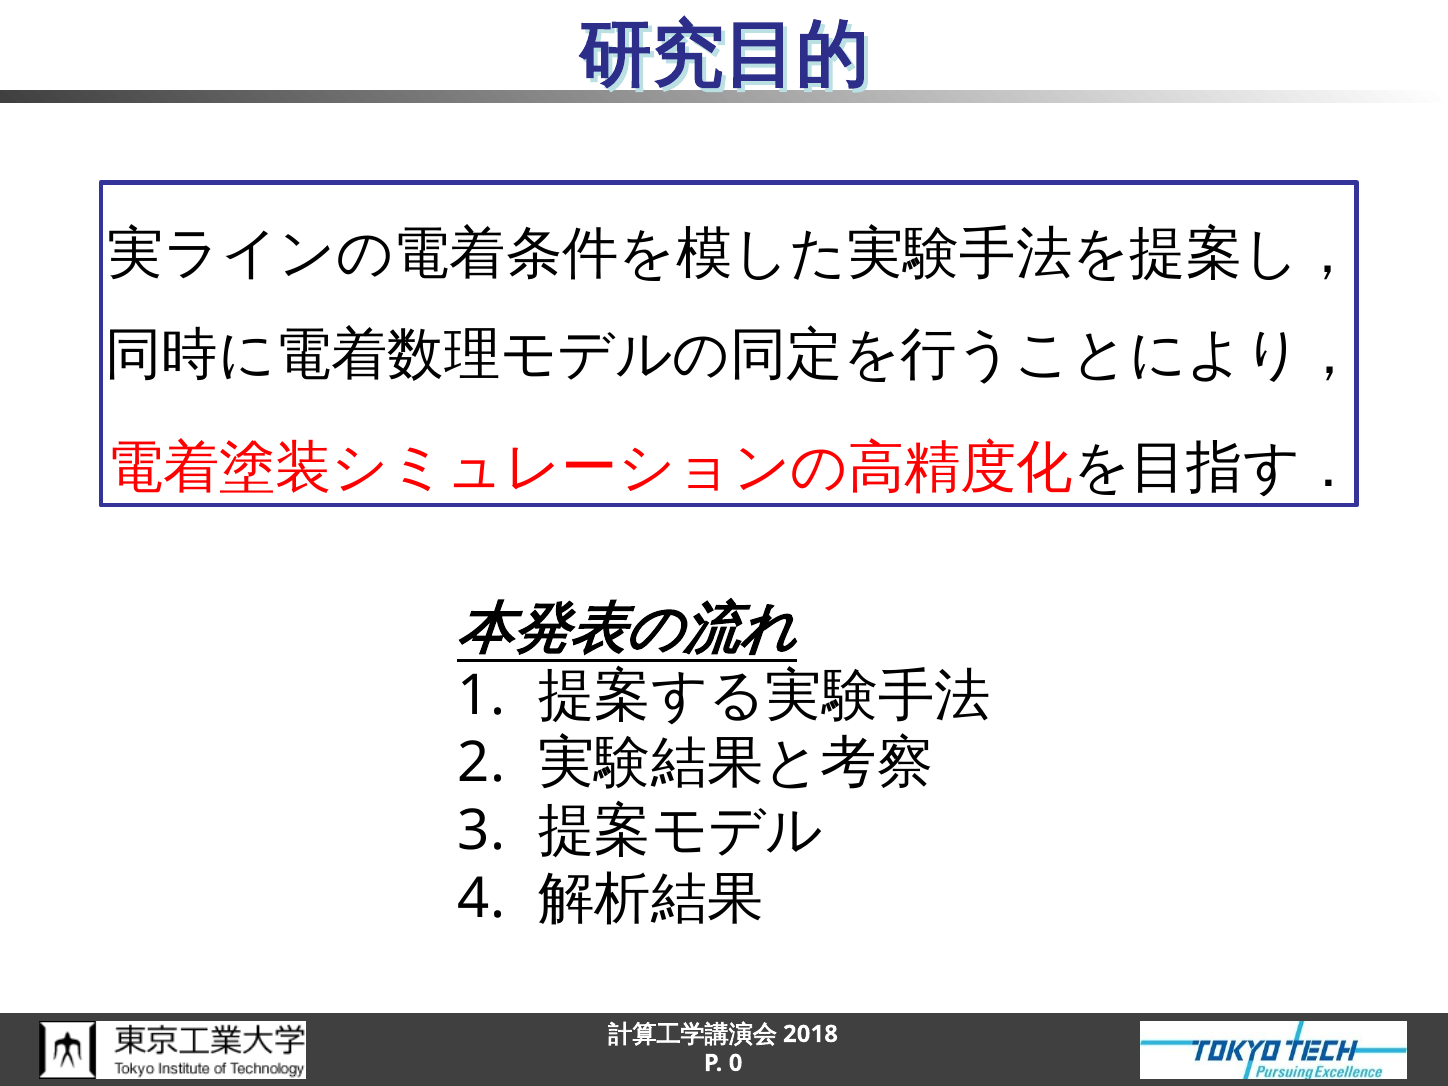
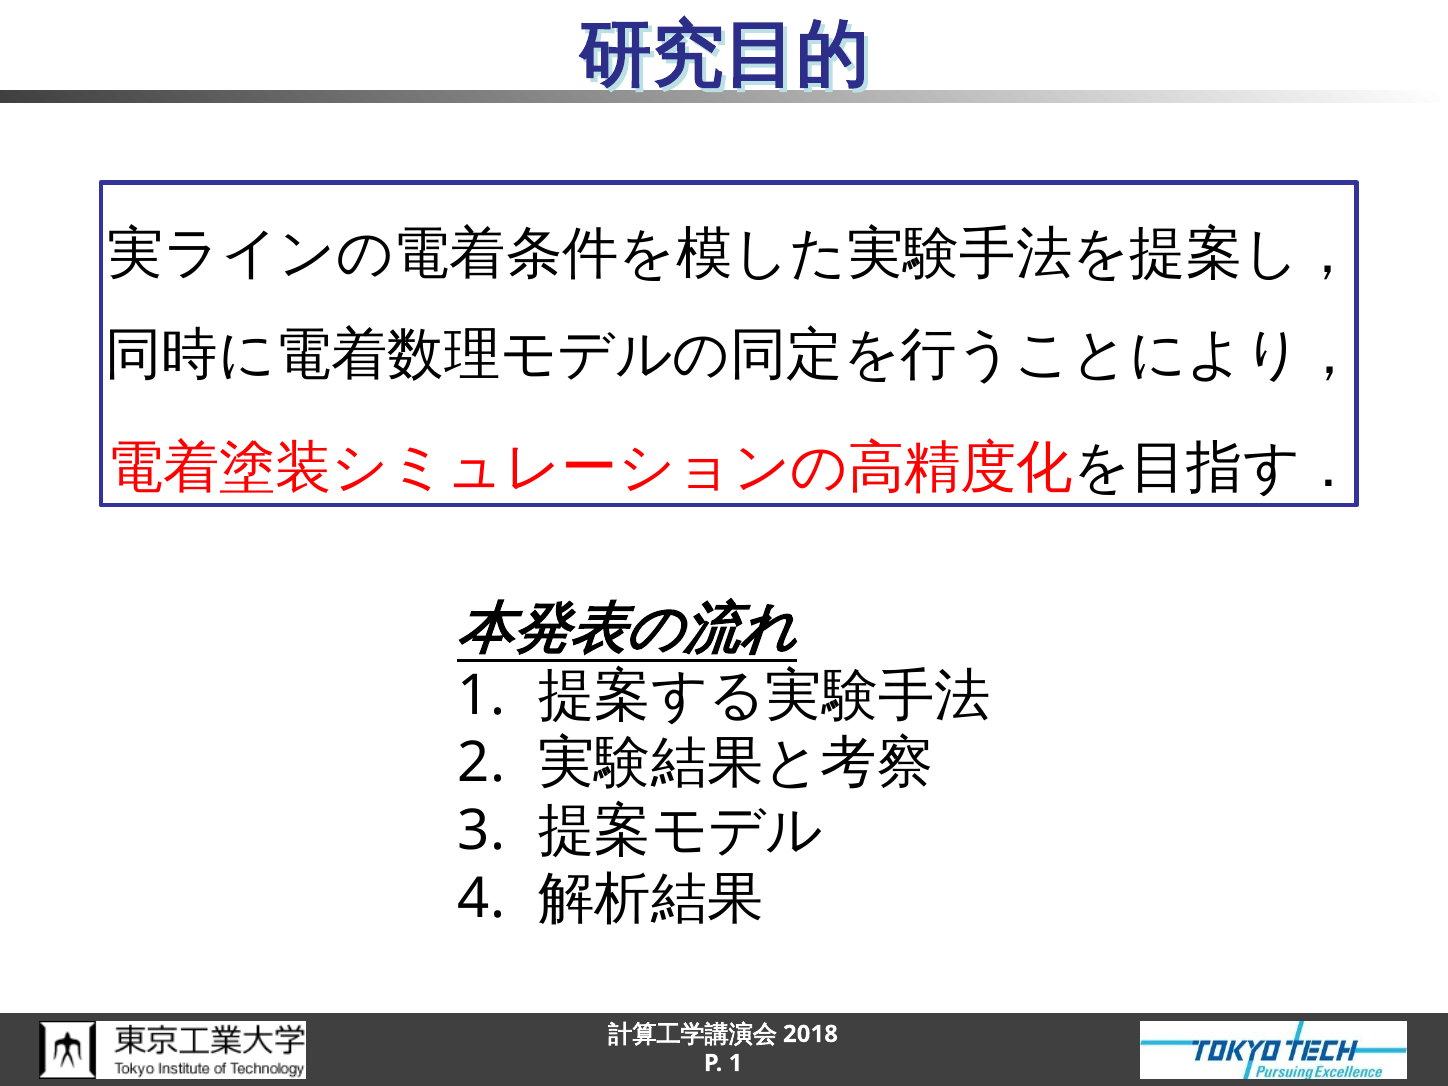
P 0: 0 -> 1 (736, 1063)
